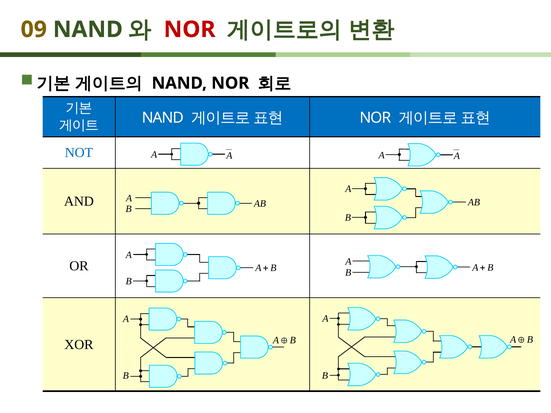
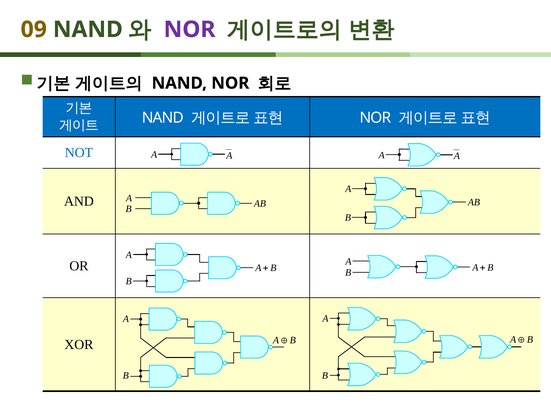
NOR colour: red -> purple (190, 29)
